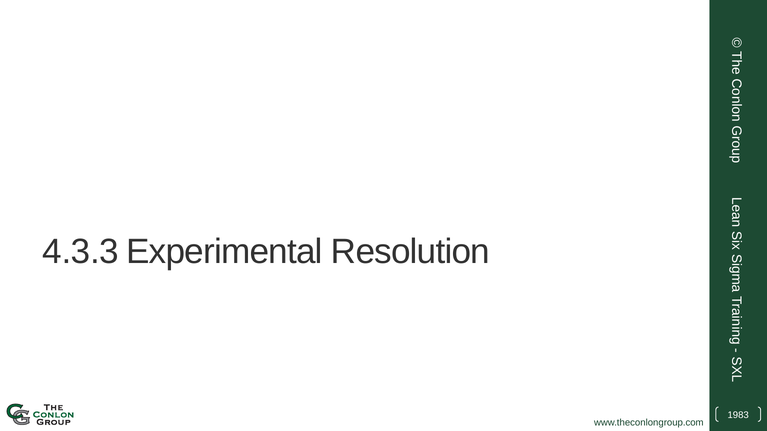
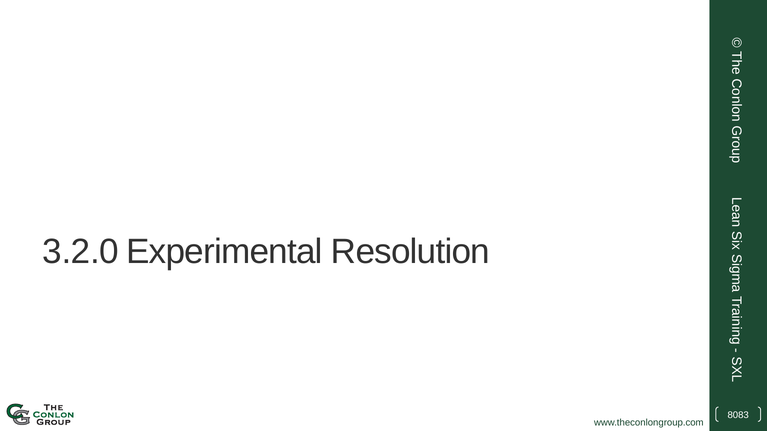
4.3.3: 4.3.3 -> 3.2.0 (81, 252)
1983: 1983 -> 8083 (738, 415)
